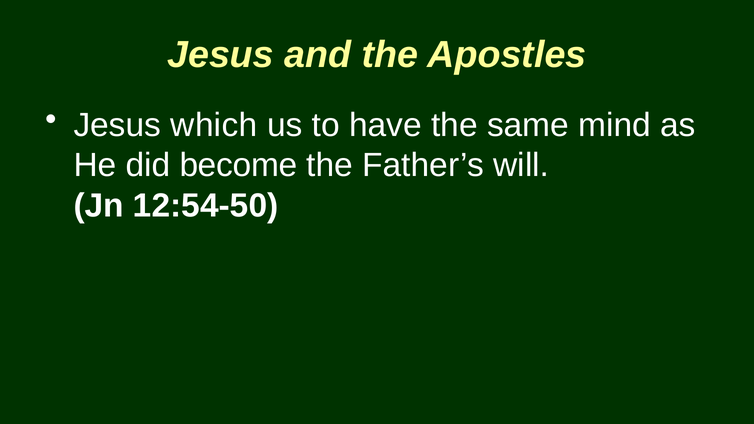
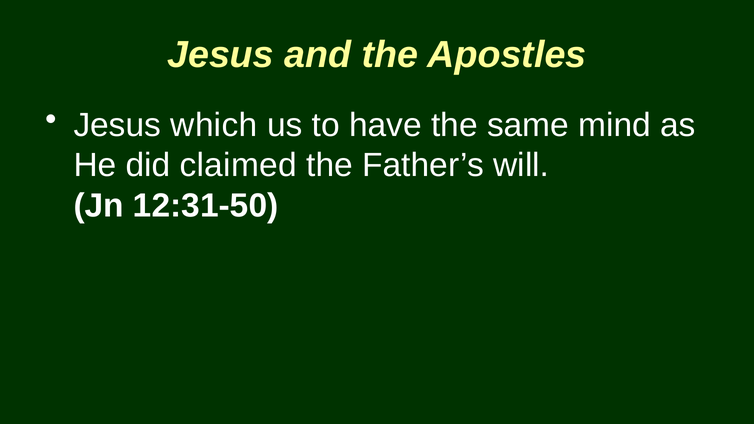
become: become -> claimed (238, 165)
12:54-50: 12:54-50 -> 12:31-50 (206, 206)
